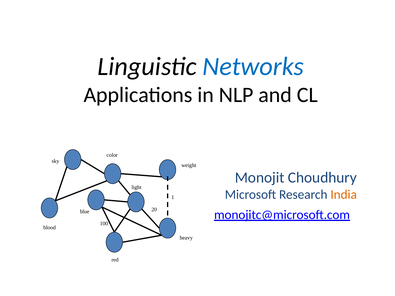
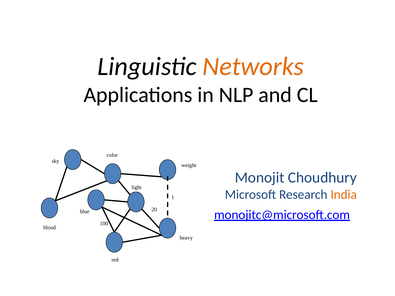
Networks colour: blue -> orange (253, 66)
